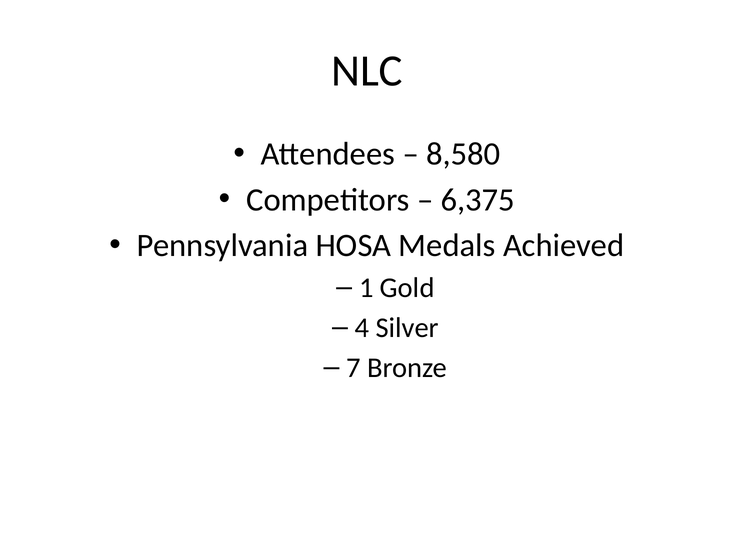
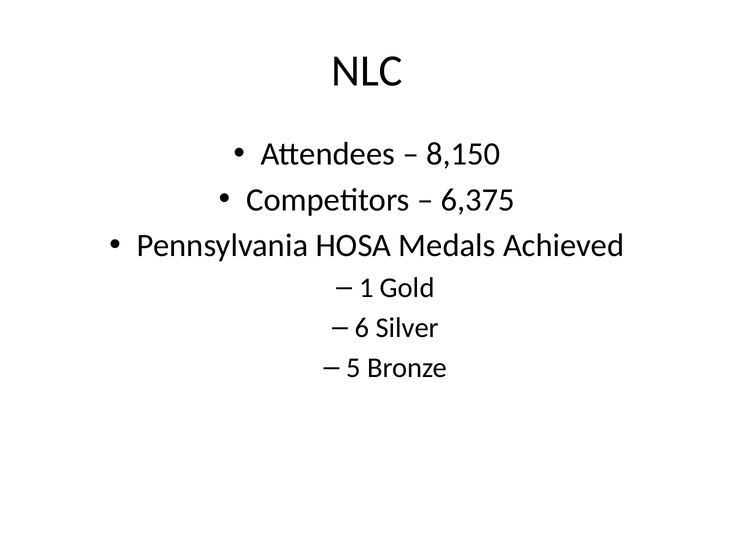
8,580: 8,580 -> 8,150 (463, 154)
4: 4 -> 6 (362, 327)
7: 7 -> 5 (354, 367)
